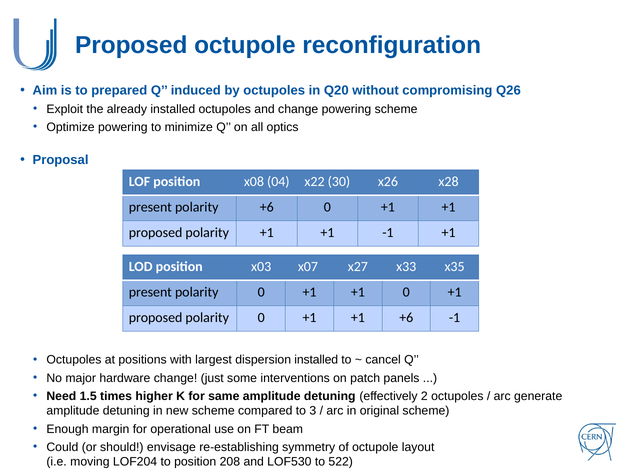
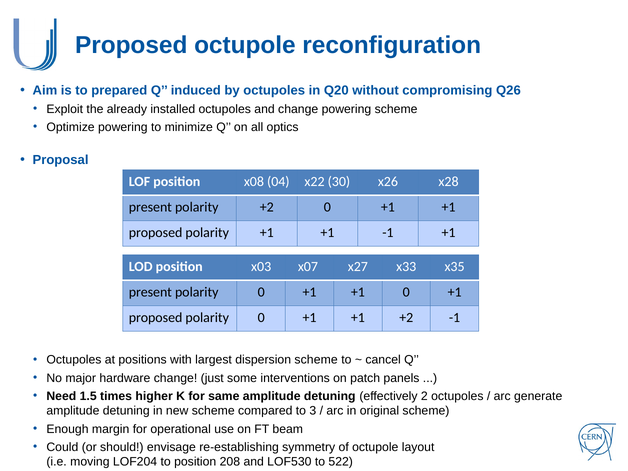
polarity +6: +6 -> +2 (267, 207)
+1 +6: +6 -> +2 (406, 318)
dispersion installed: installed -> scheme (316, 360)
